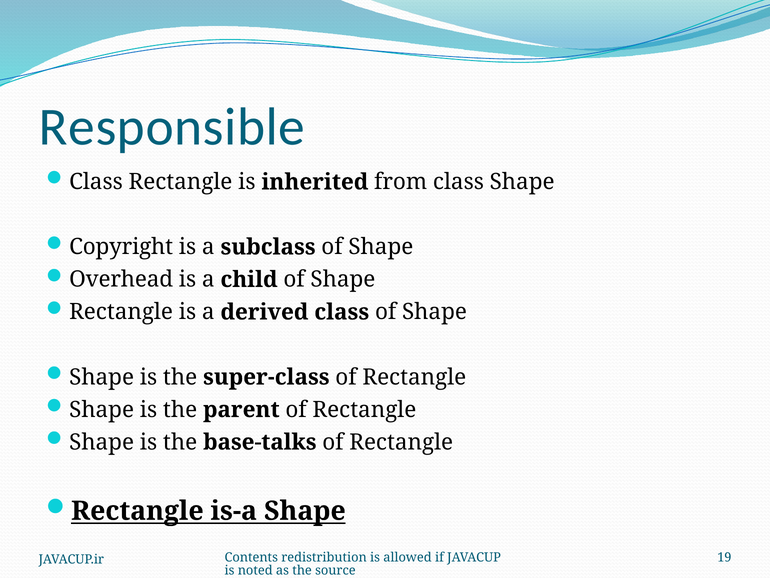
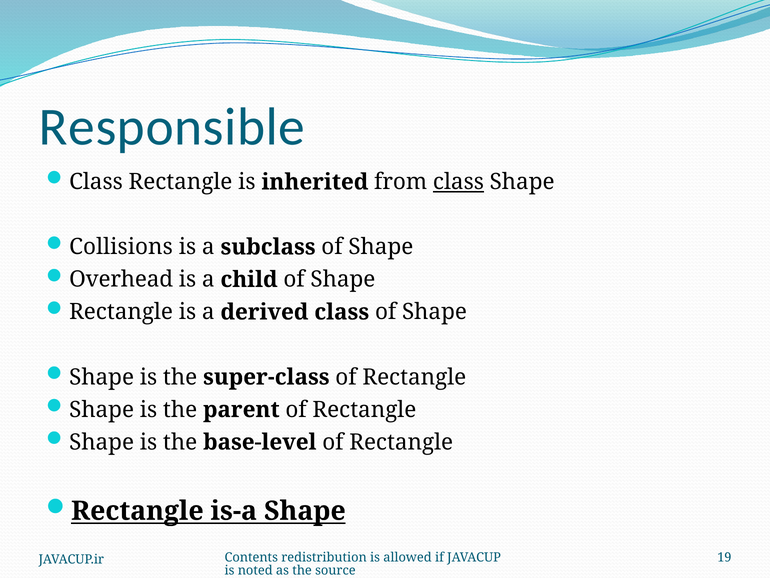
class underline: none -> present (458, 182)
Copyright: Copyright -> Collisions (121, 247)
base-talks: base-talks -> base-level (260, 442)
